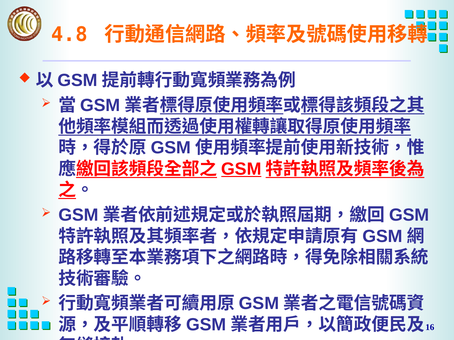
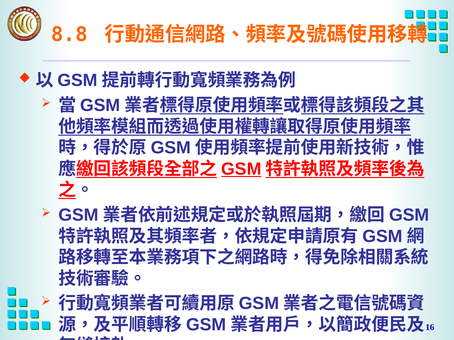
4.8: 4.8 -> 8.8 (69, 35)
